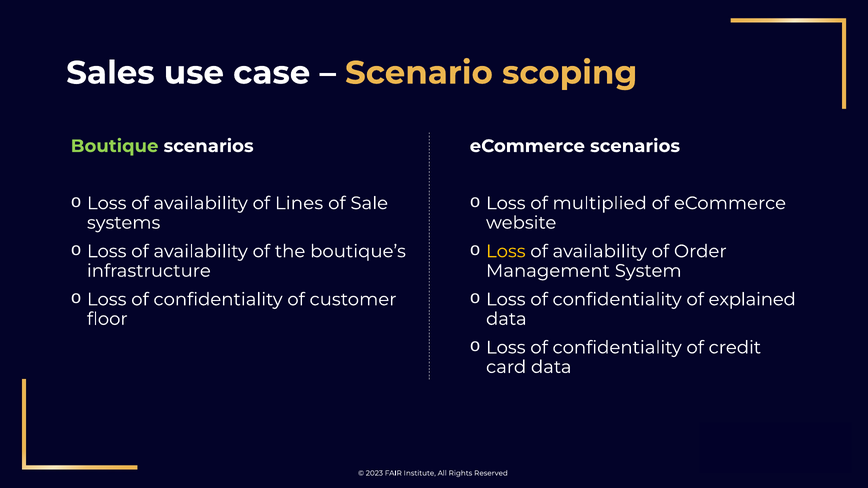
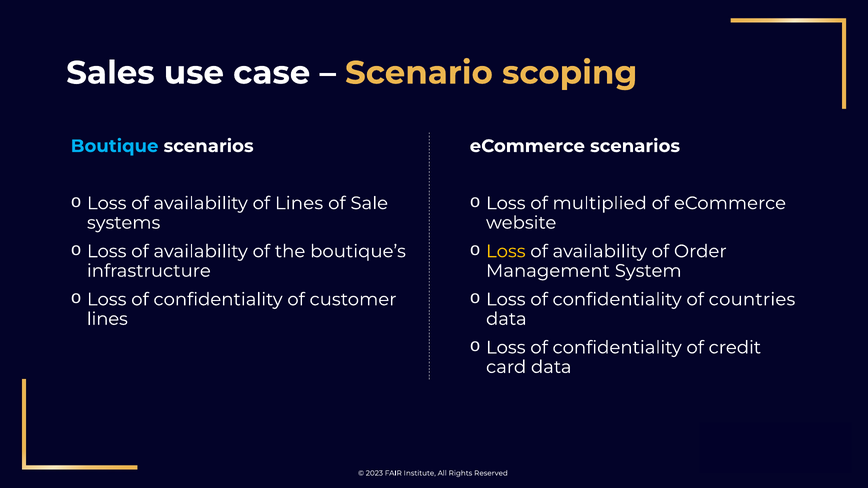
Boutique colour: light green -> light blue (115, 146)
explained: explained -> countries (752, 300)
floor: floor -> lines (107, 319)
